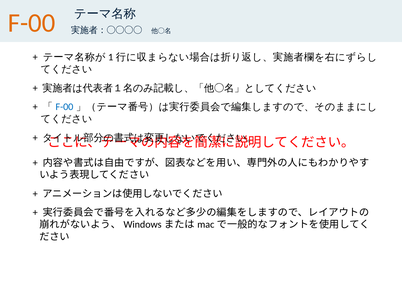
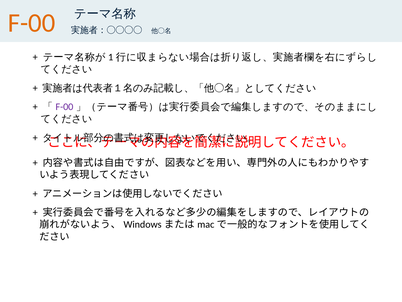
F-00 colour: blue -> purple (64, 107)
